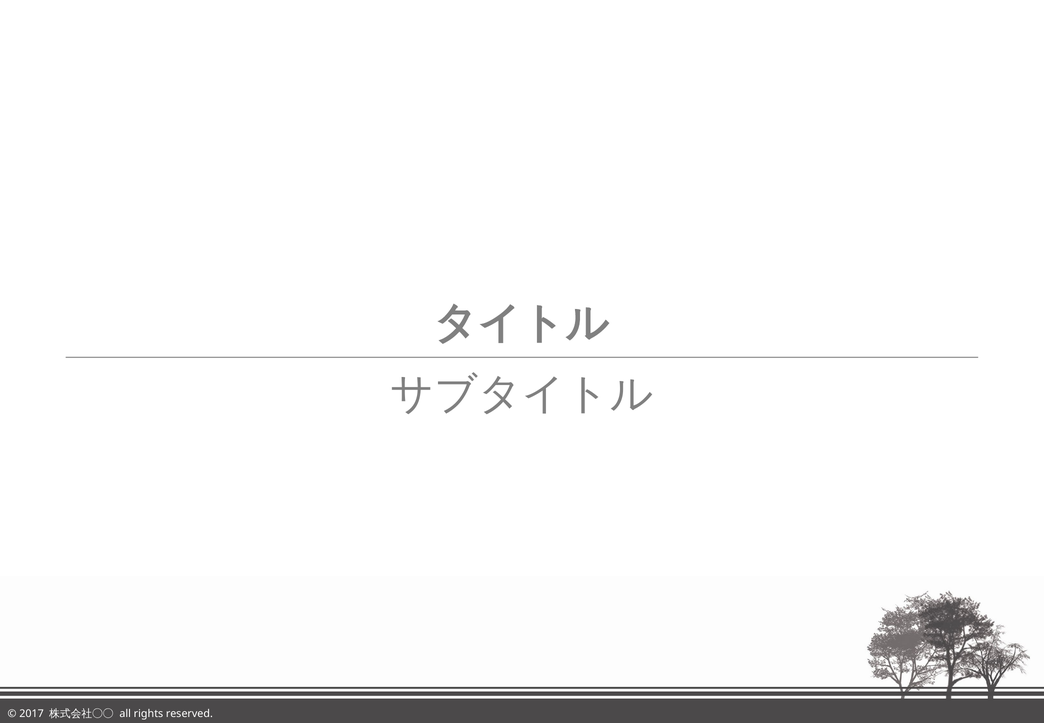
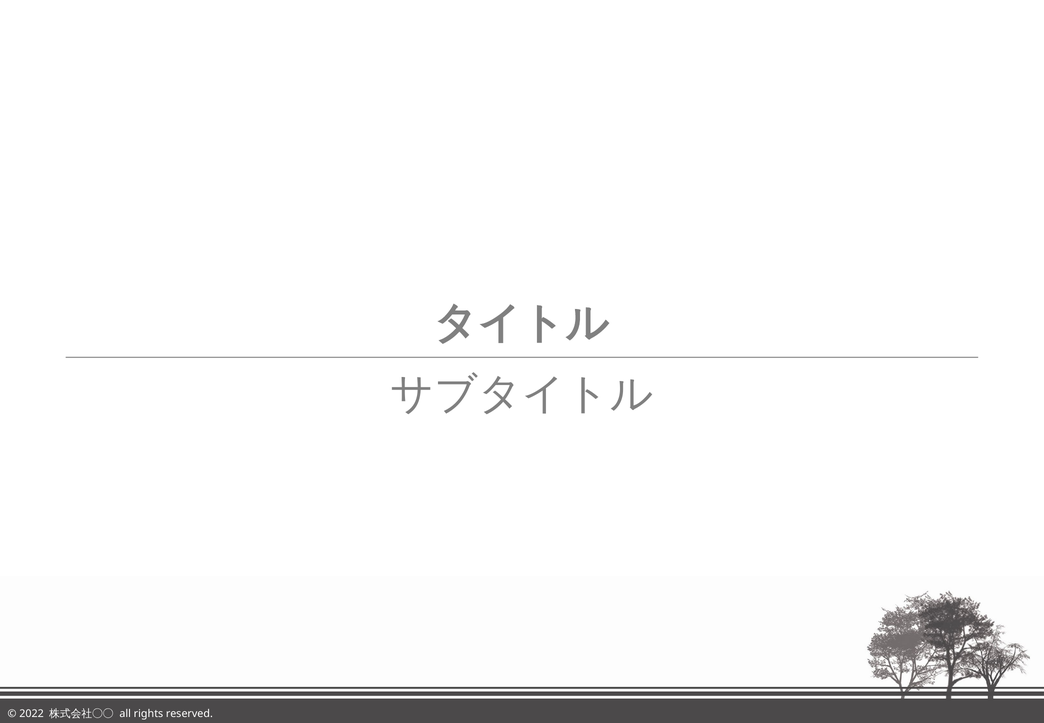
2017: 2017 -> 2022 (32, 714)
